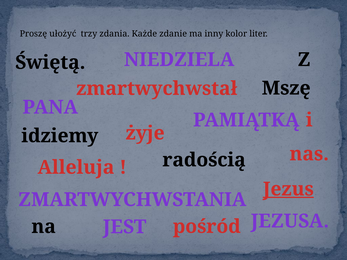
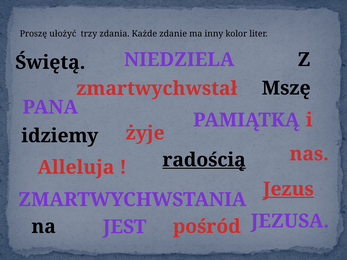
radością underline: none -> present (204, 160)
